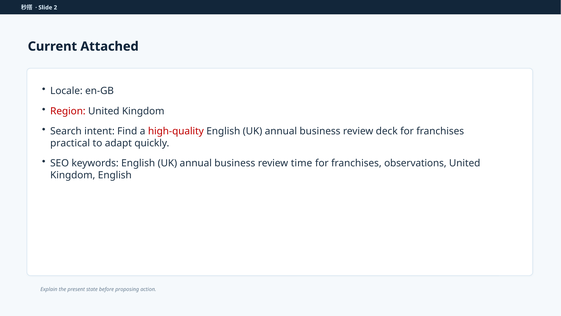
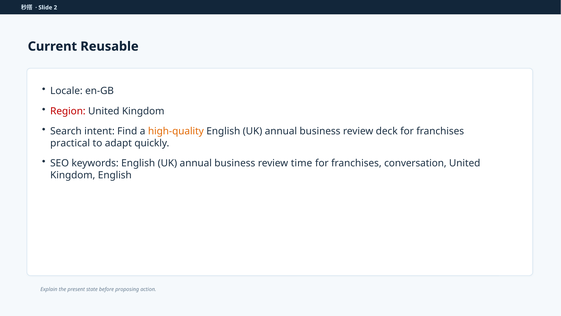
Attached: Attached -> Reusable (109, 46)
high-quality colour: red -> orange (176, 131)
observations: observations -> conversation (415, 163)
